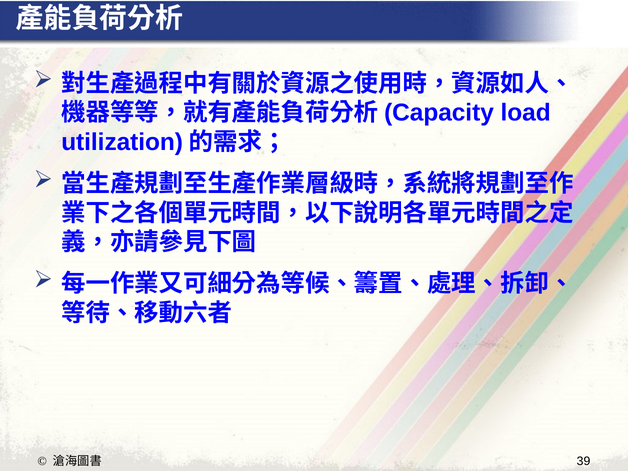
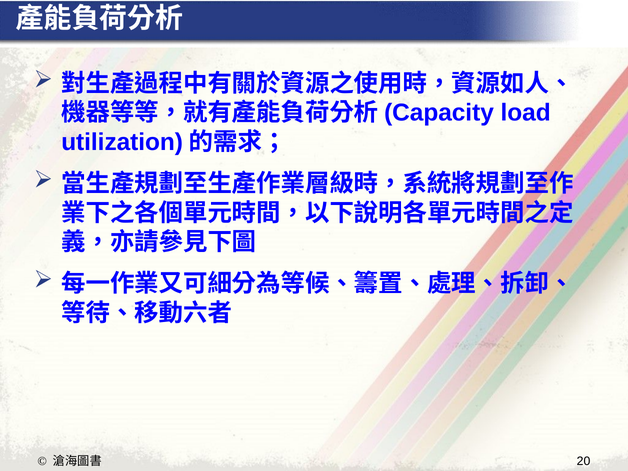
39: 39 -> 20 (584, 461)
